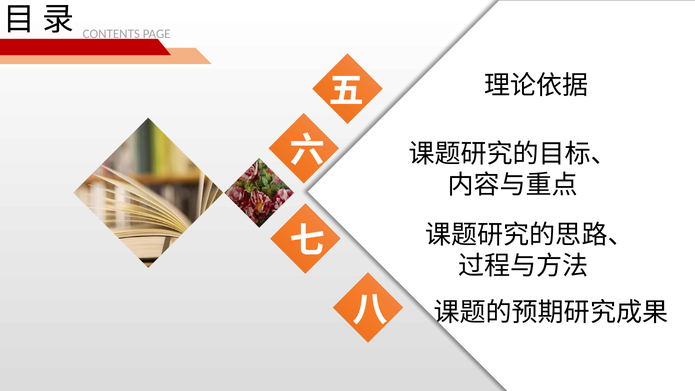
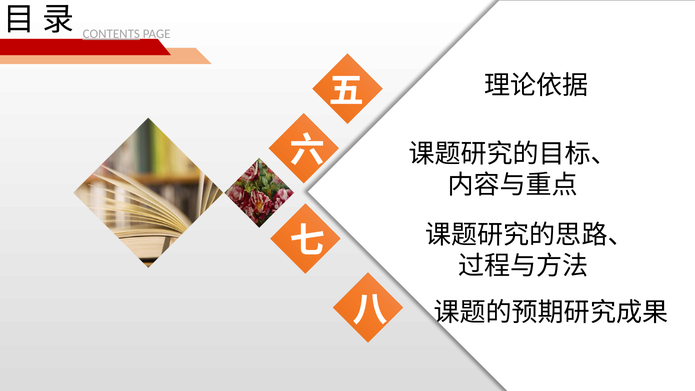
CONTENTS underline: none -> present (111, 34)
